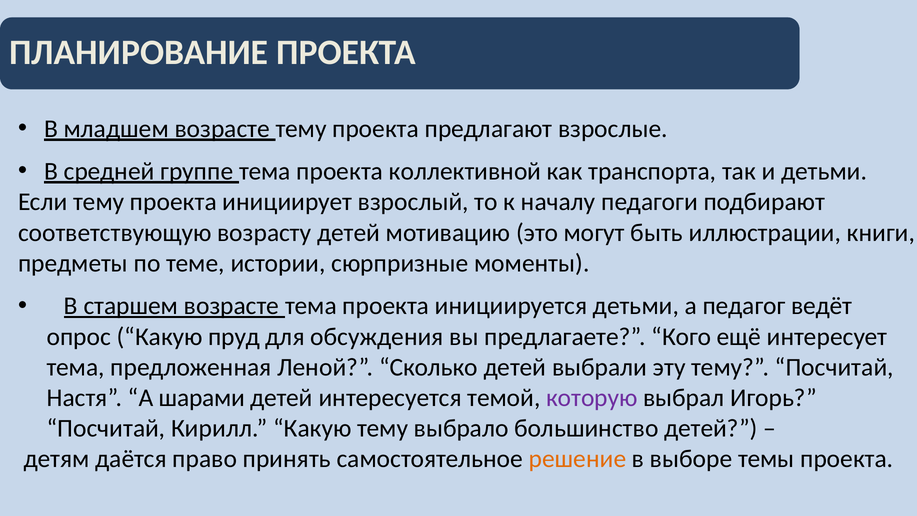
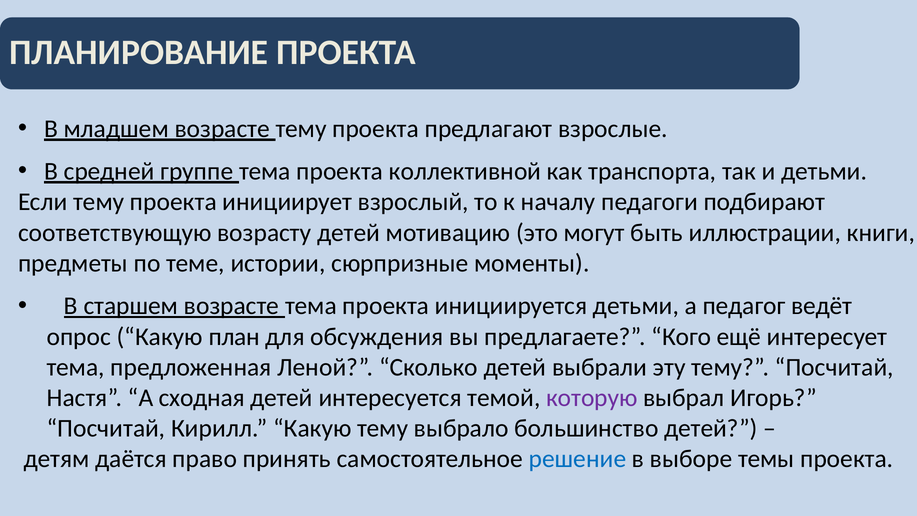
пруд: пруд -> план (234, 337)
шарами: шарами -> сходная (202, 398)
решение colour: orange -> blue (577, 459)
